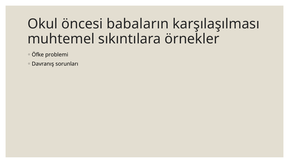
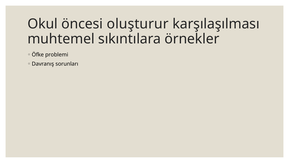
babaların: babaların -> oluşturur (138, 24)
